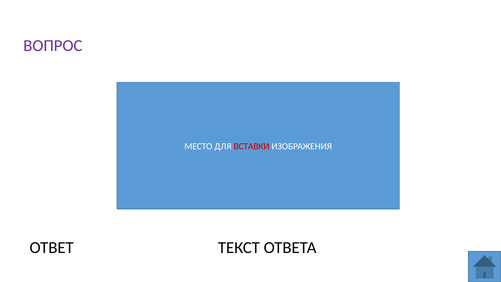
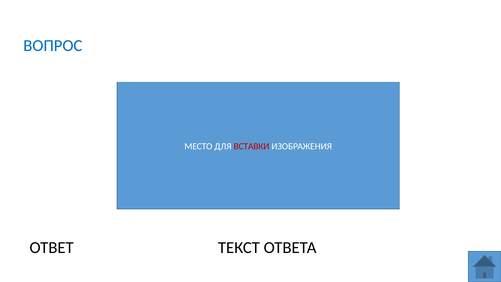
ВОПРОС colour: purple -> blue (53, 46)
